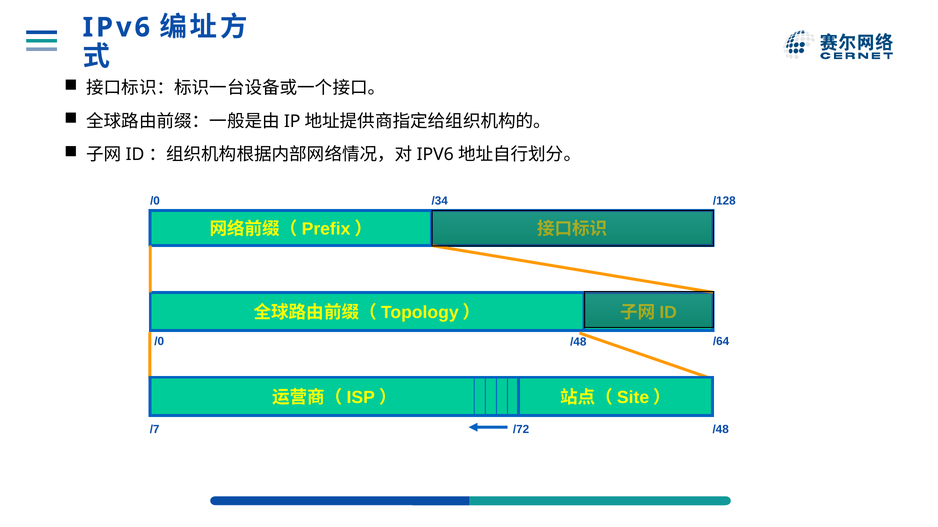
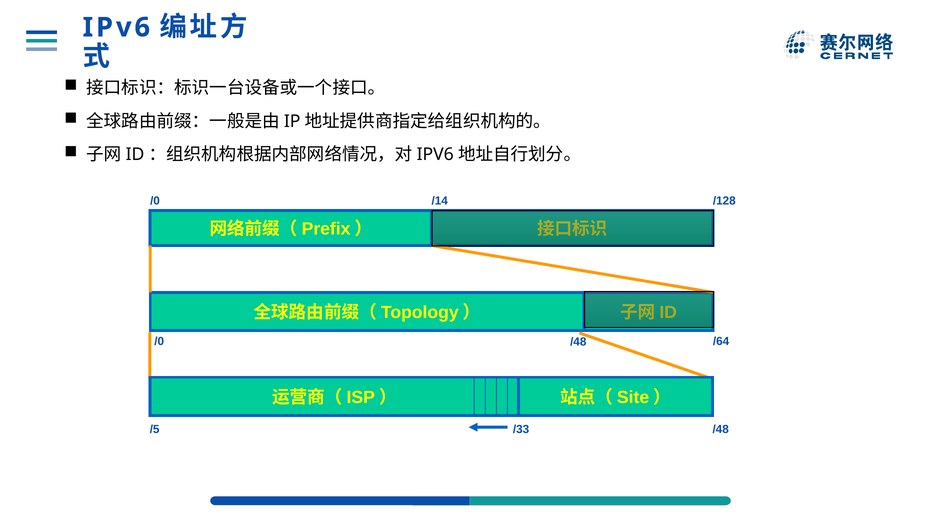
/34: /34 -> /14 (440, 201)
/7: /7 -> /5 (155, 430)
/72: /72 -> /33 (521, 430)
